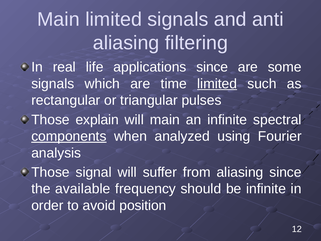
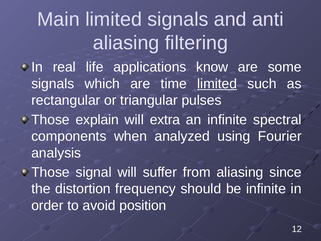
applications since: since -> know (212, 67)
will main: main -> extra (165, 120)
components underline: present -> none (69, 136)
available: available -> distortion (83, 189)
